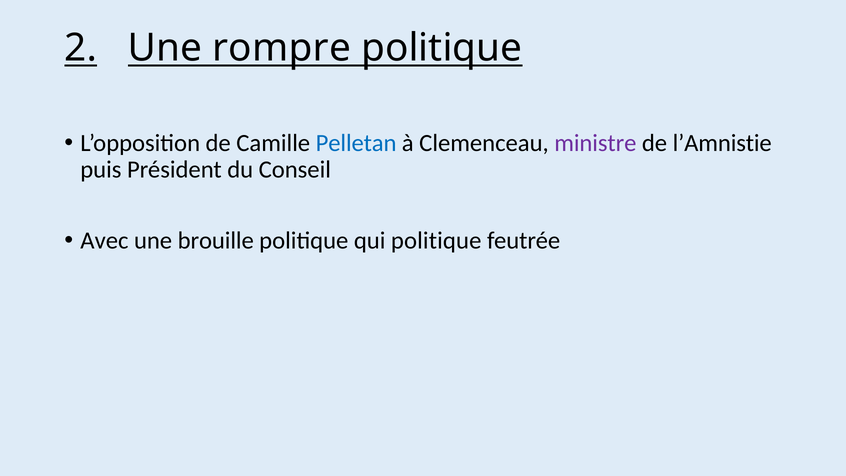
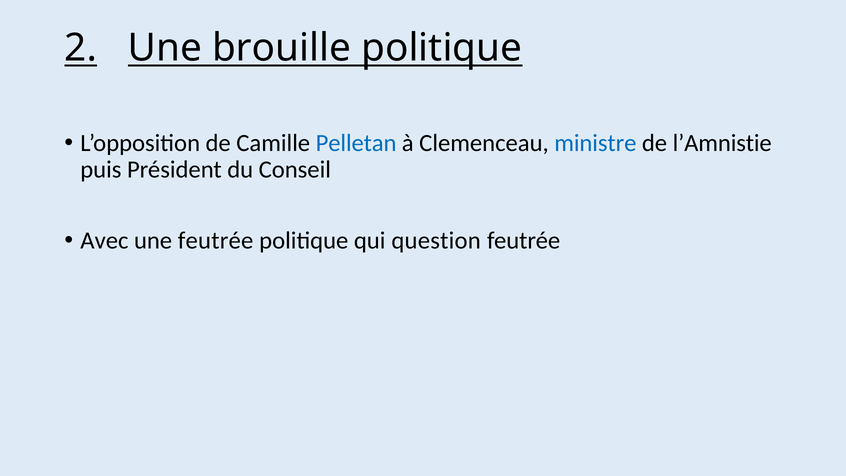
rompre: rompre -> brouille (282, 48)
ministre colour: purple -> blue (595, 143)
une brouille: brouille -> feutrée (216, 241)
qui politique: politique -> question (436, 241)
